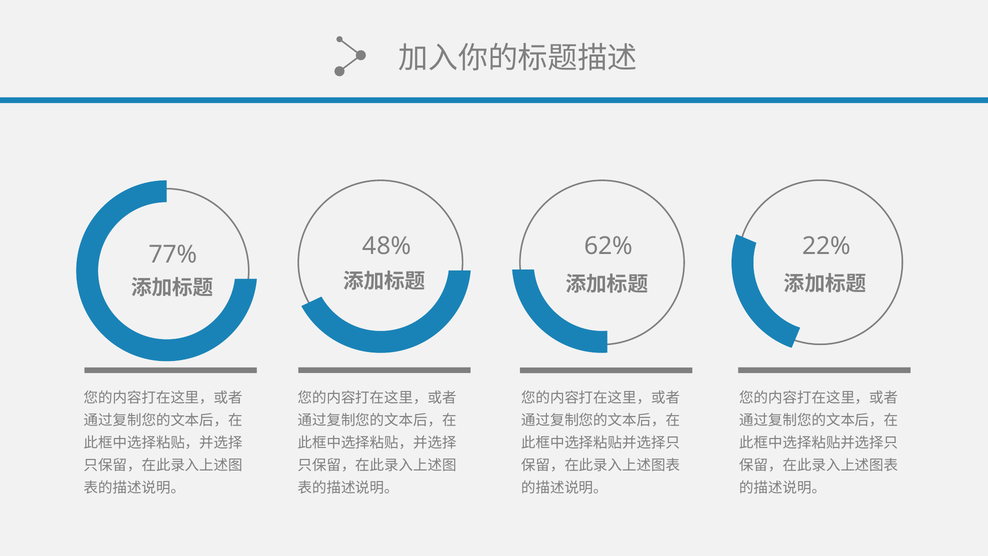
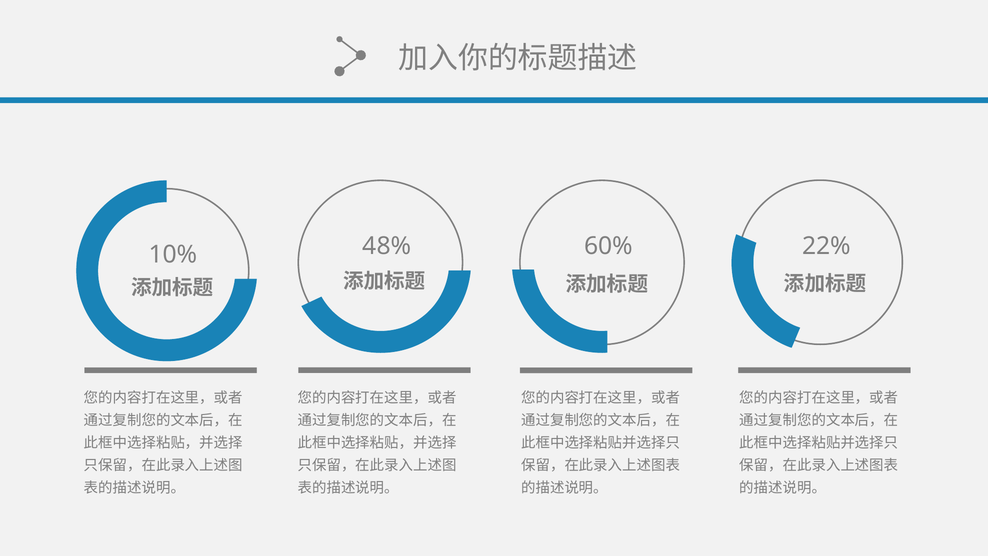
62%: 62% -> 60% (608, 246)
77%: 77% -> 10% (173, 255)
